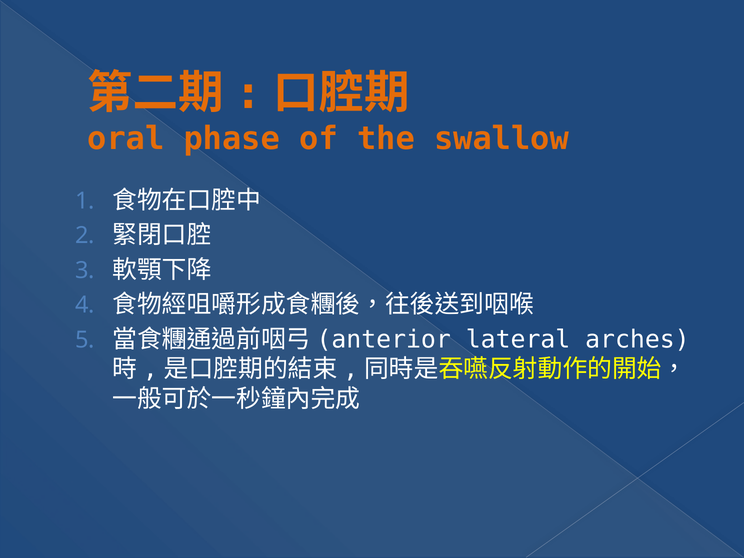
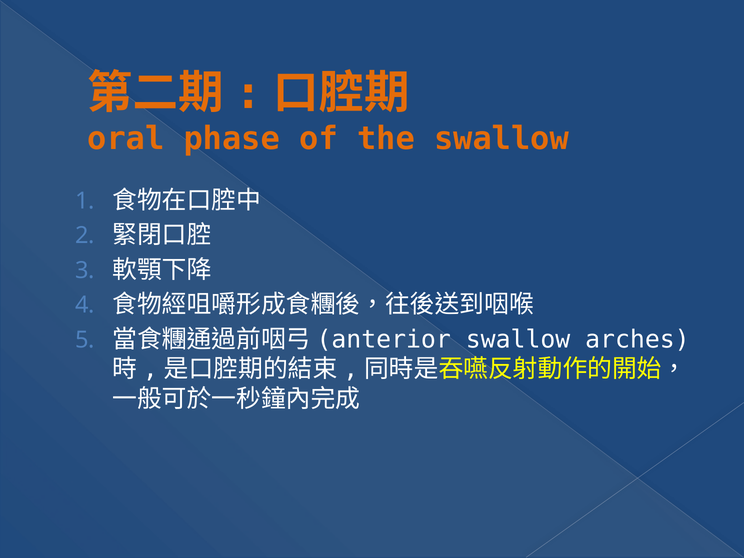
lateral: lateral -> swallow (518, 339)
